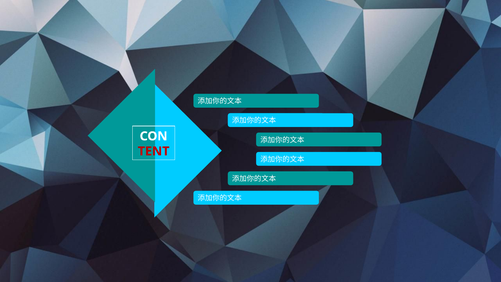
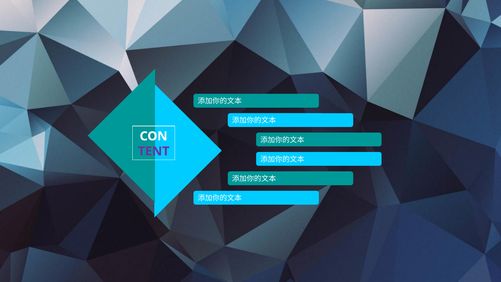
TENT colour: red -> purple (154, 151)
